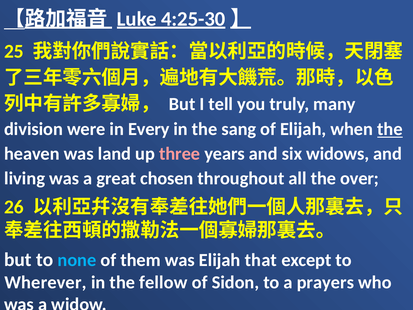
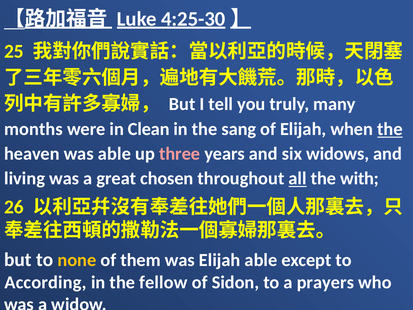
division: division -> months (33, 129)
Every: Every -> Clean (149, 129)
was land: land -> able (114, 154)
all underline: none -> present (298, 178)
over: over -> with (360, 178)
none colour: light blue -> yellow (77, 260)
Elijah that: that -> able (261, 260)
Wherever: Wherever -> According (45, 282)
